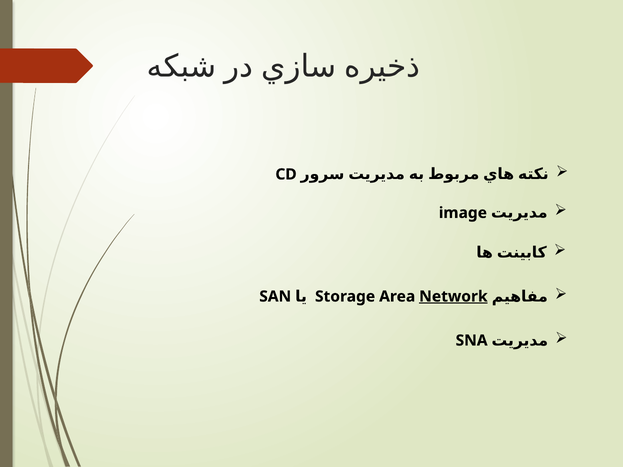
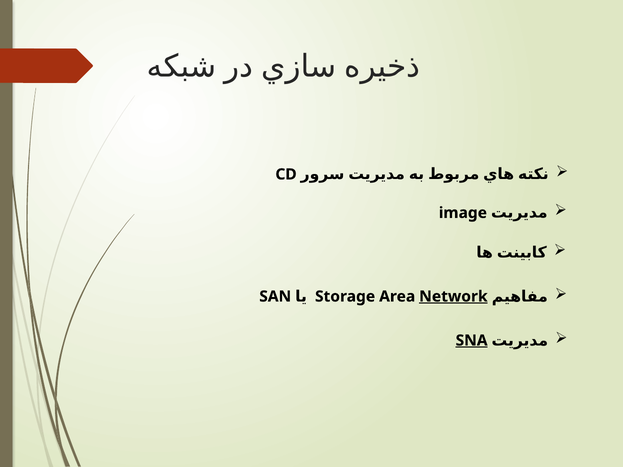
SNA underline: none -> present (472, 341)
